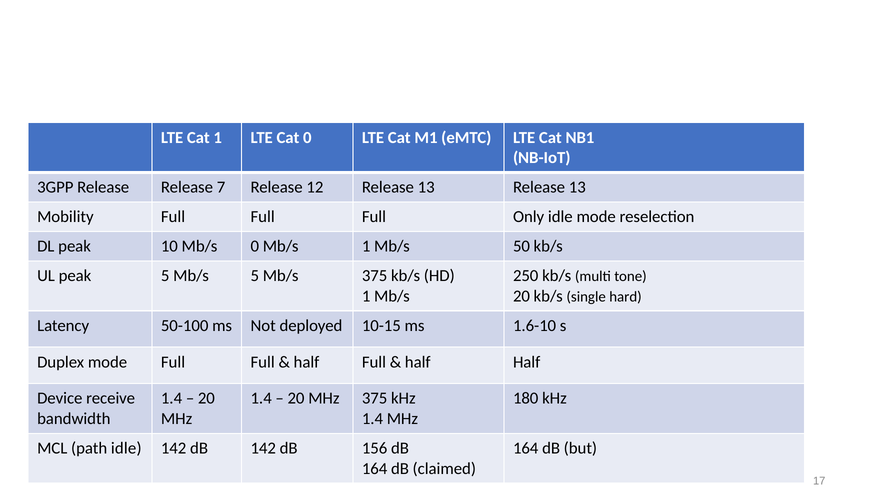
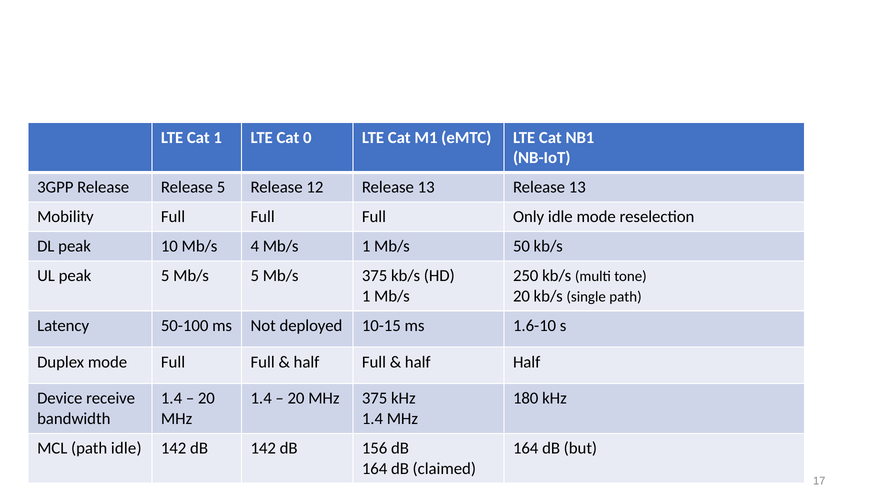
Release 7: 7 -> 5 (221, 187)
Mb/s 0: 0 -> 4 (255, 246)
single hard: hard -> path (625, 297)
